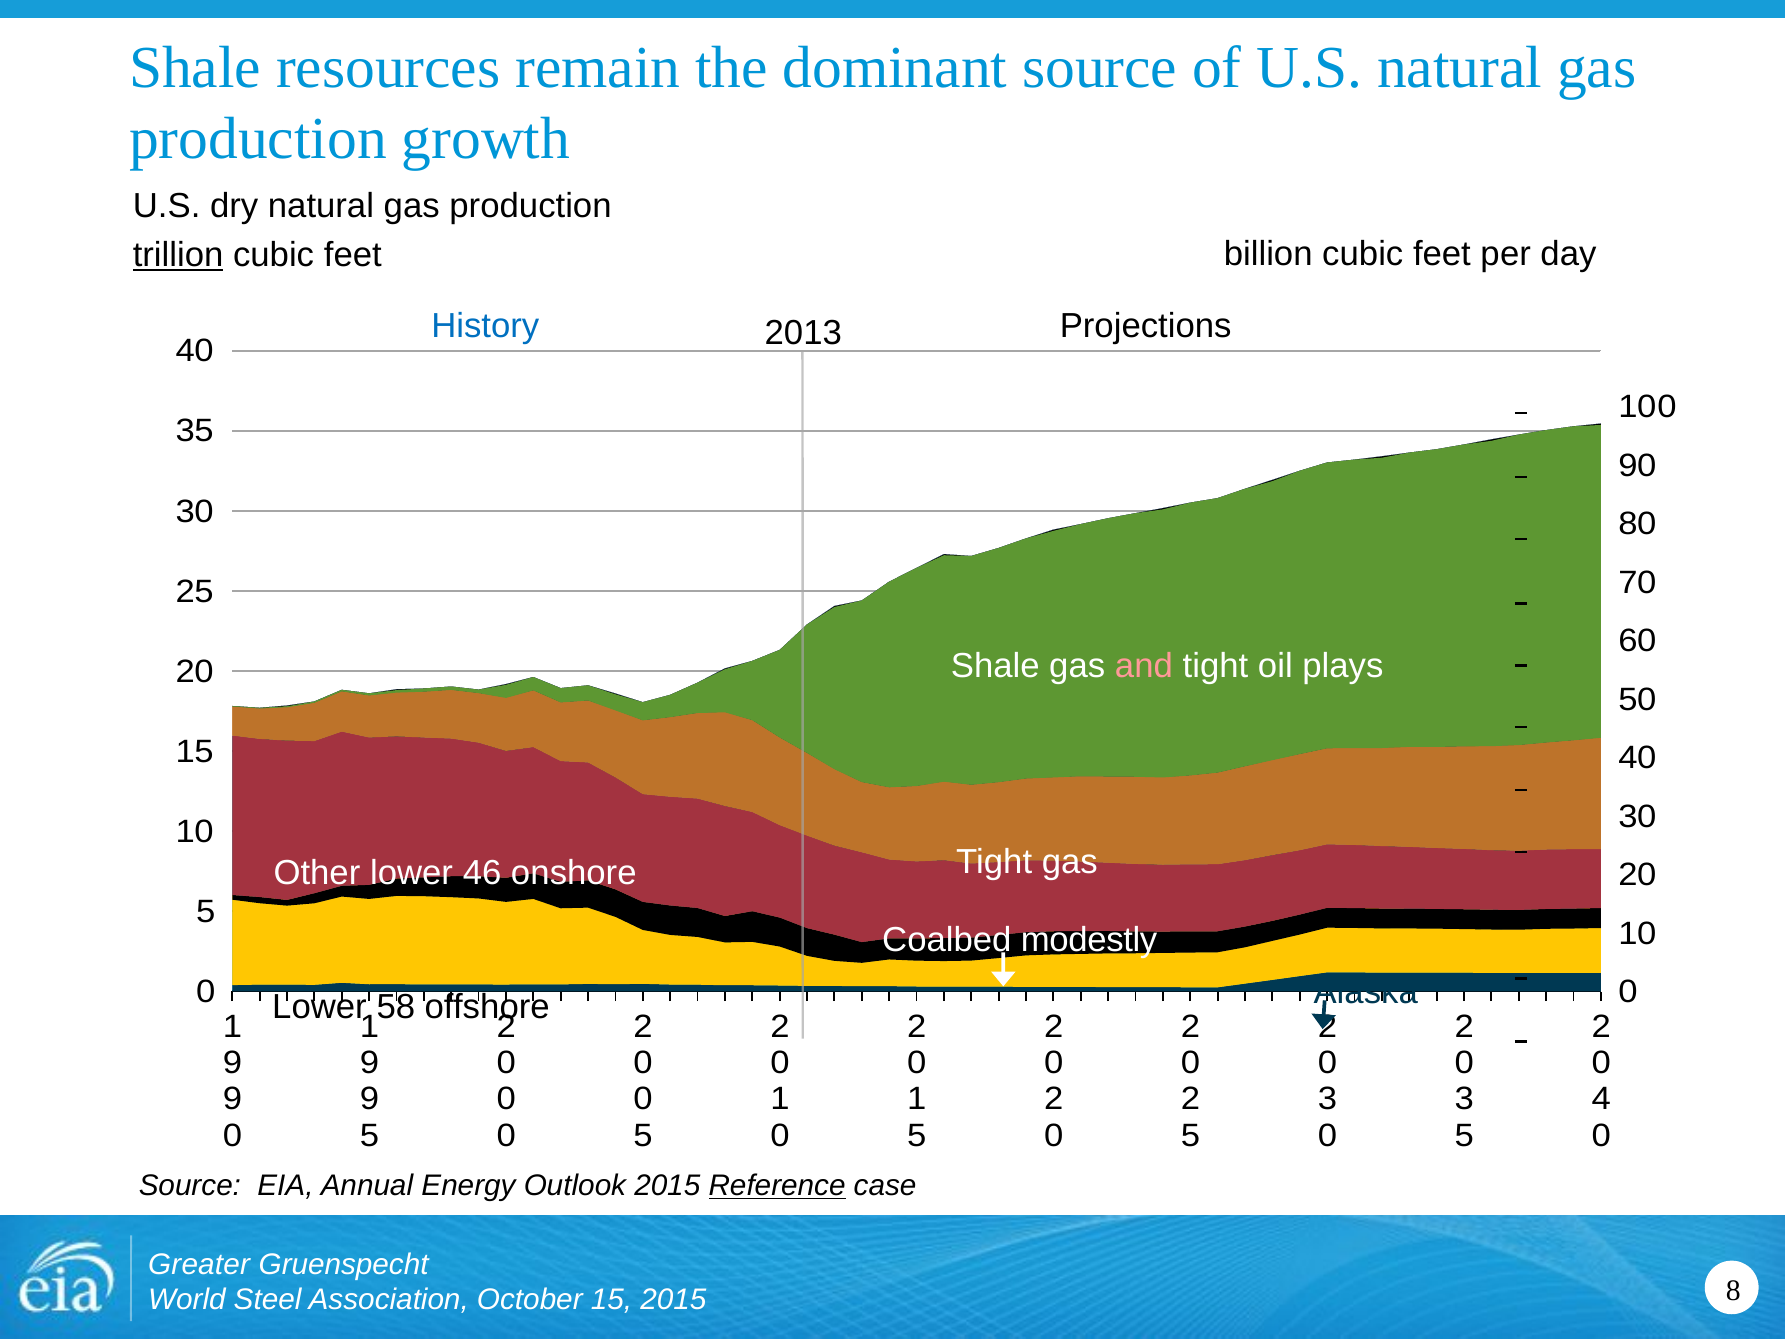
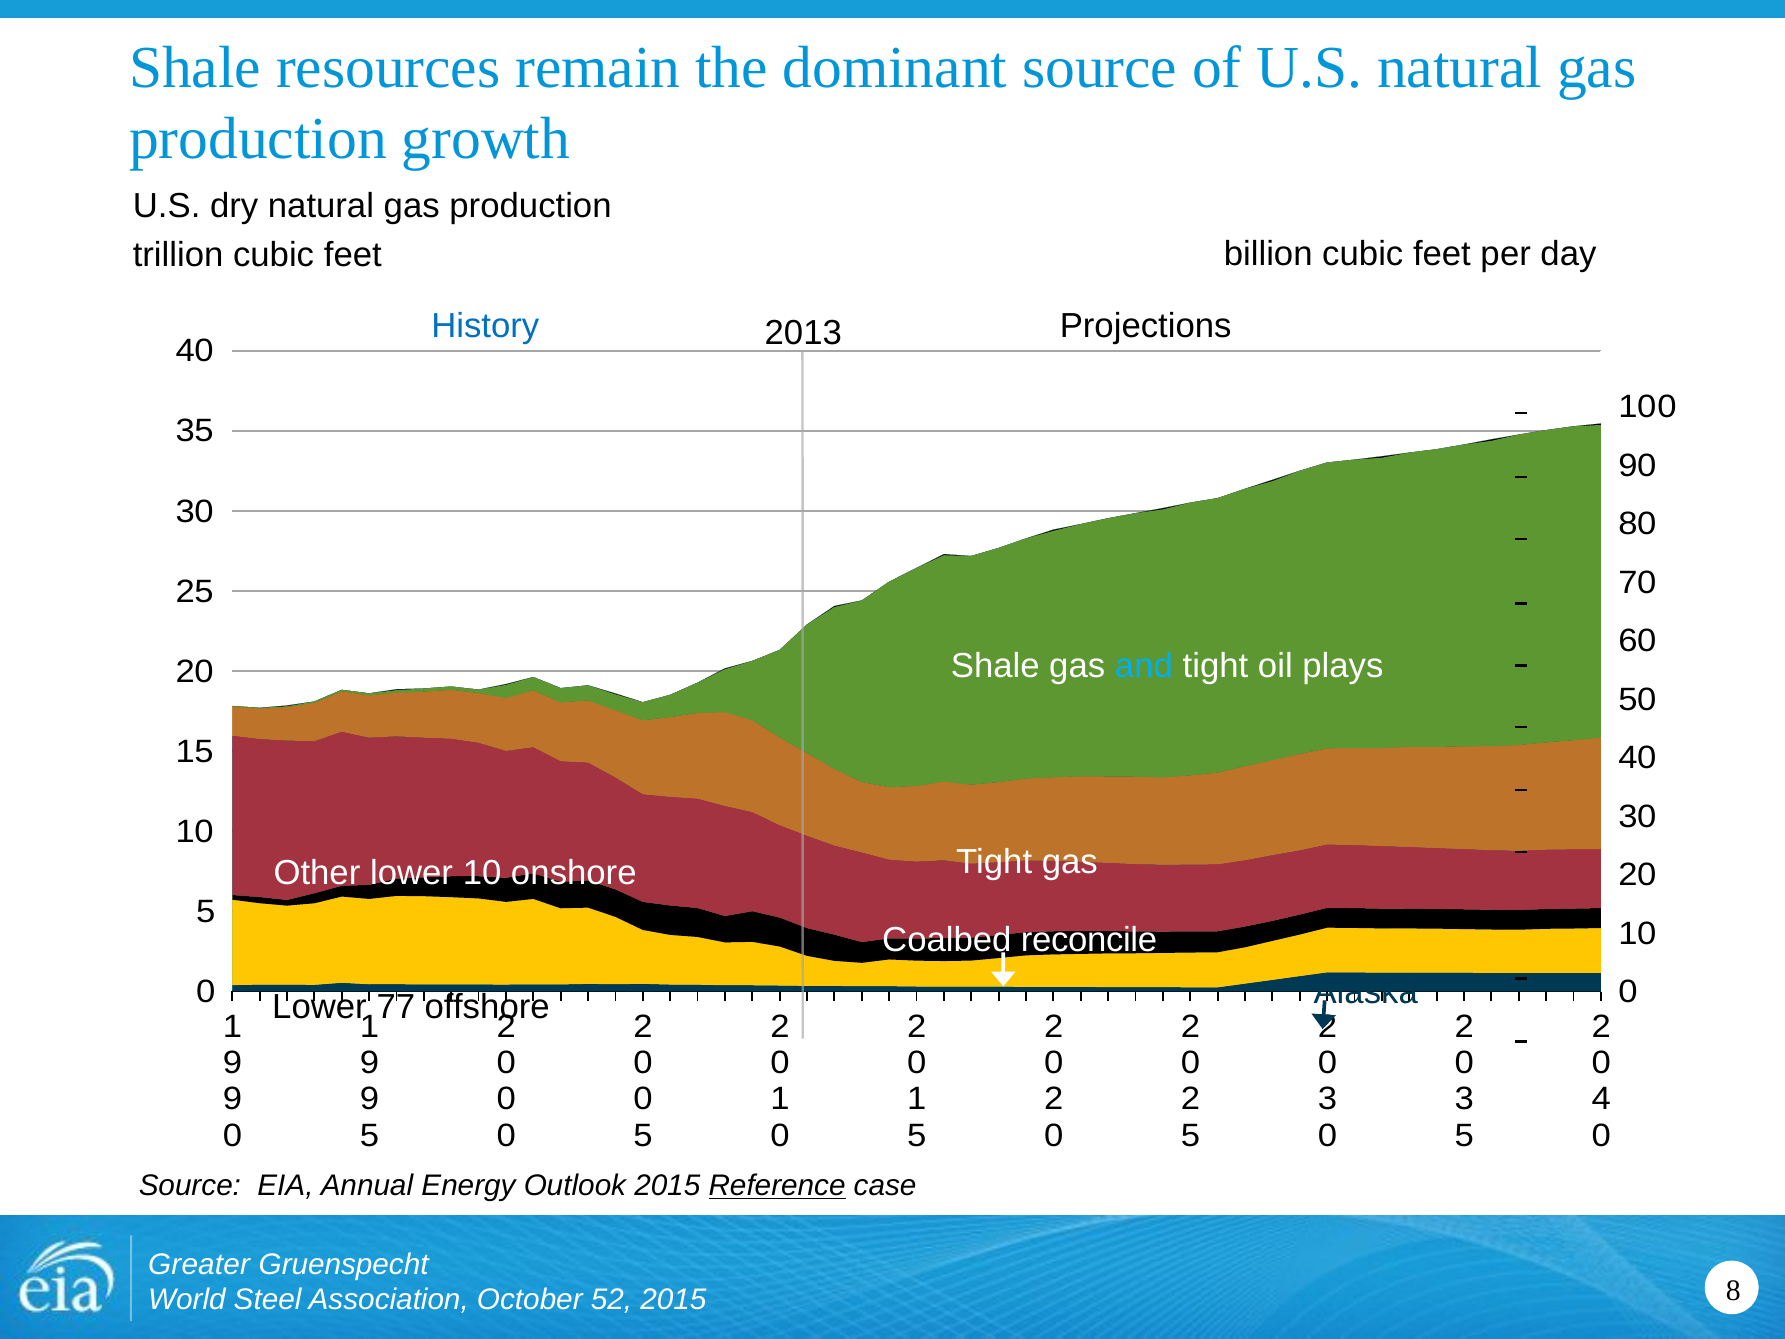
trillion underline: present -> none (178, 255)
and colour: pink -> light blue (1144, 666)
lower 46: 46 -> 10 (482, 873)
modestly: modestly -> reconcile (1089, 940)
58: 58 -> 77 (396, 1006)
October 15: 15 -> 52 (611, 1300)
